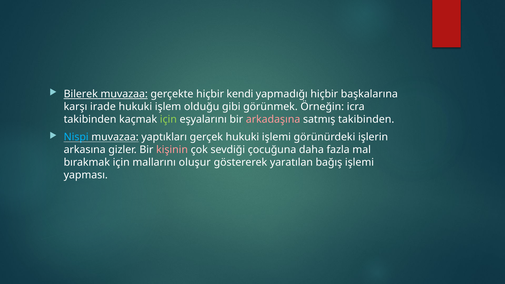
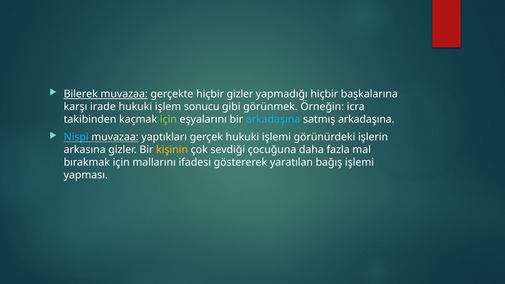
hiçbir kendi: kendi -> gizler (240, 94)
olduğu: olduğu -> sonucu (202, 107)
arkadaşına colour: pink -> light blue (273, 119)
satmış takibinden: takibinden -> arkadaşına (366, 119)
kişinin colour: pink -> yellow (172, 150)
oluşur: oluşur -> ifadesi (195, 162)
